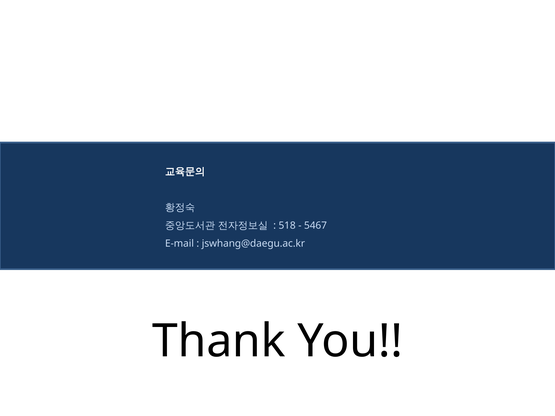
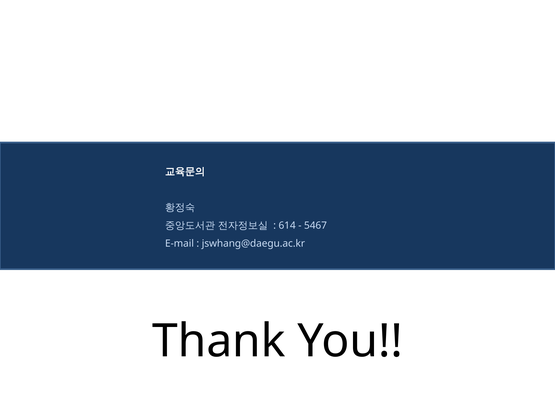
518: 518 -> 614 (287, 226)
